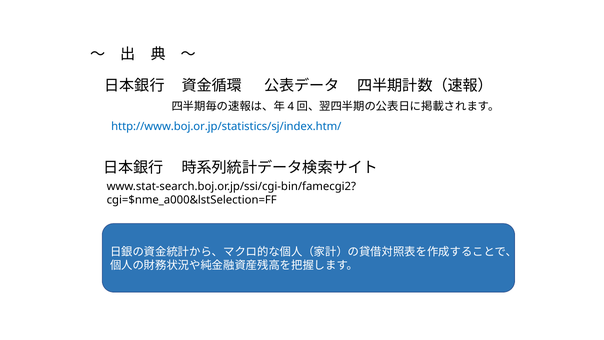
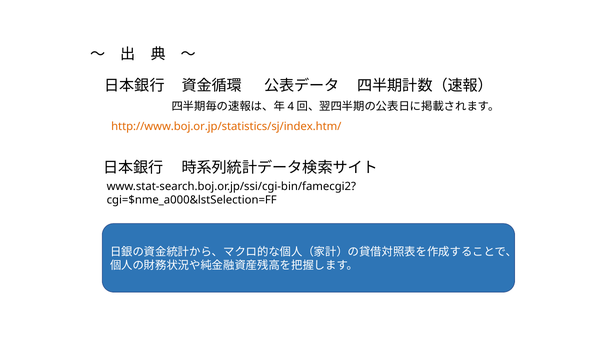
http://www.boj.or.jp/statistics/sj/index.htm/ colour: blue -> orange (226, 126)
